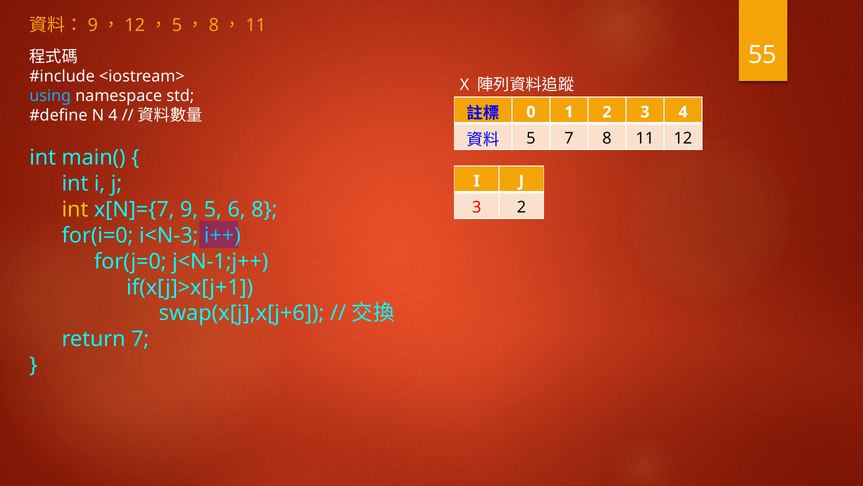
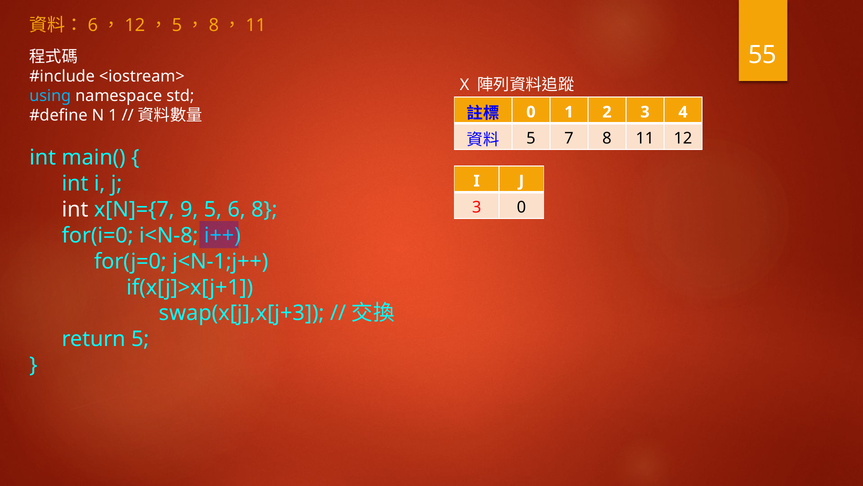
9: 9 -> 6 (93, 25)
N 4: 4 -> 1 (113, 115)
3 2: 2 -> 0 (521, 207)
int colour: yellow -> white (75, 209)
i<N-3: i<N-3 -> i<N-8 (169, 235)
swap(x[j],x[j+6: swap(x[j],x[j+6 -> swap(x[j],x[j+3 (242, 313)
return 7: 7 -> 5 (140, 339)
